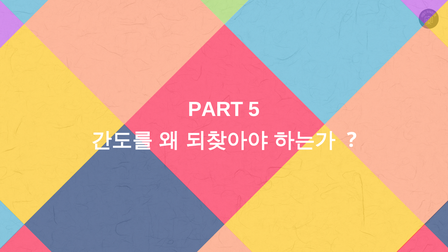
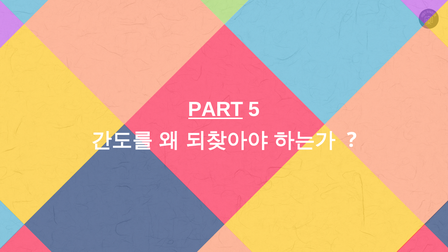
PART underline: none -> present (215, 110)
